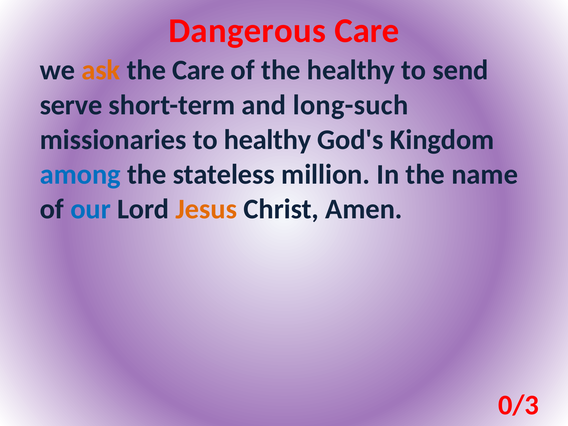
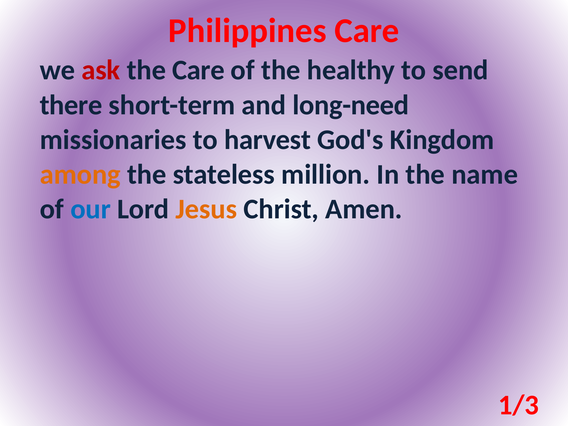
Dangerous: Dangerous -> Philippines (247, 31)
ask colour: orange -> red (101, 70)
serve: serve -> there (71, 105)
long-such: long-such -> long-need (351, 105)
to healthy: healthy -> harvest (267, 140)
among colour: blue -> orange (80, 174)
0/3: 0/3 -> 1/3 (519, 405)
